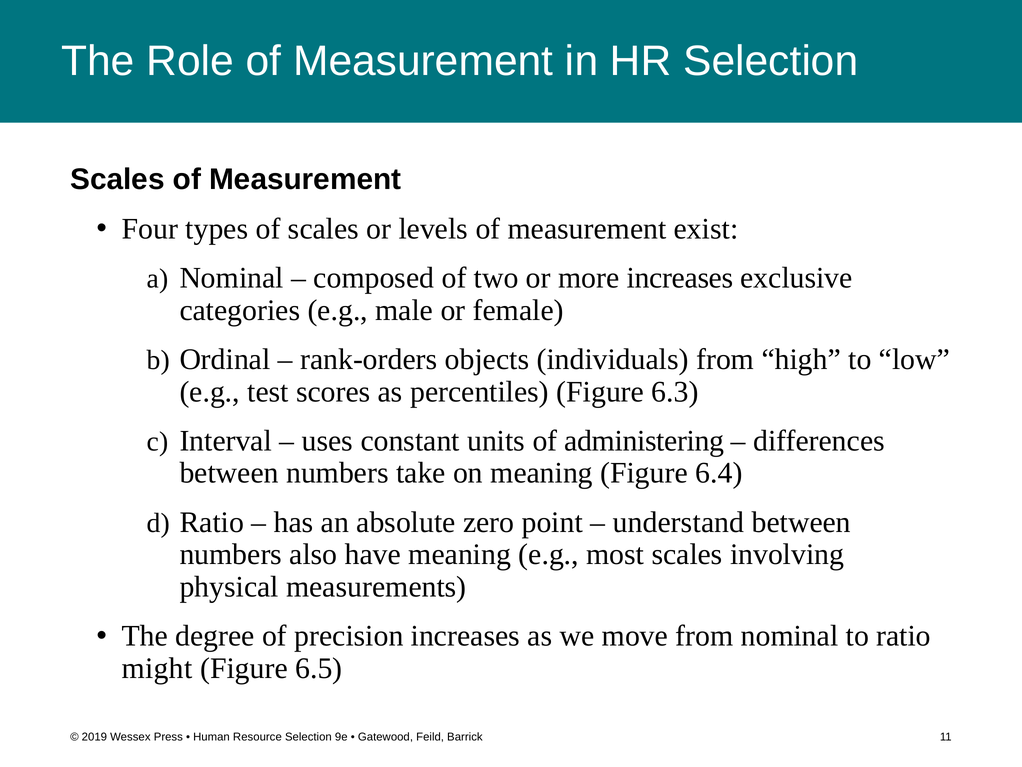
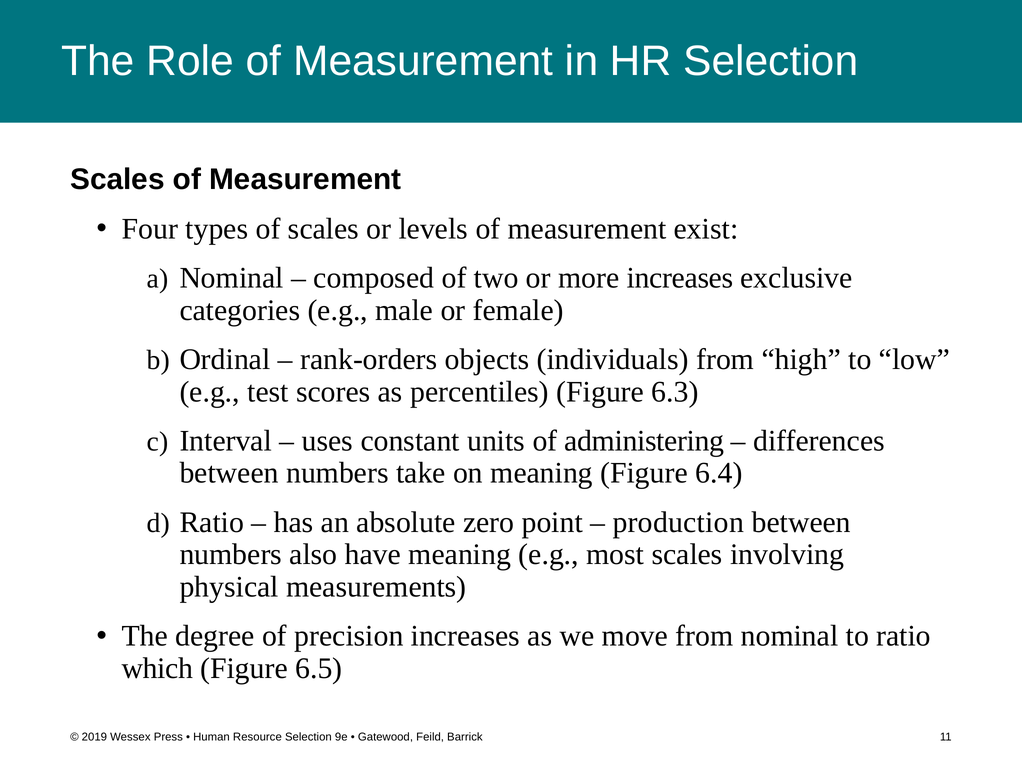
understand: understand -> production (678, 522)
might: might -> which (157, 668)
